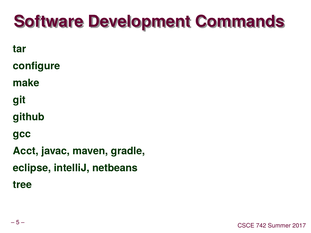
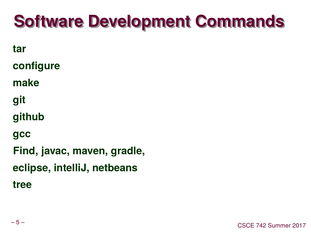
Acct: Acct -> Find (26, 151)
